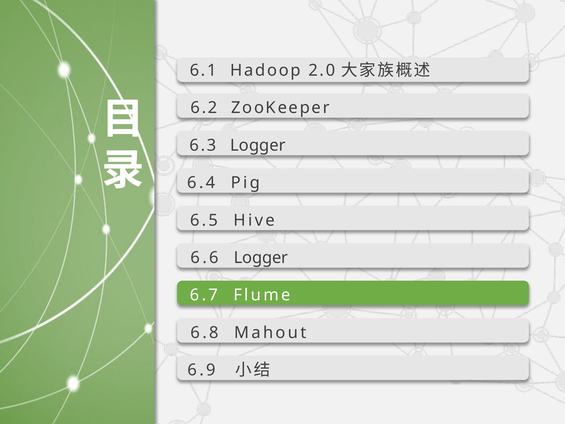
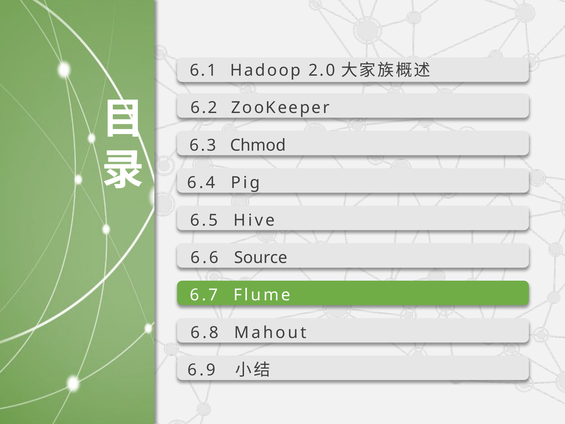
6.3 Logger: Logger -> Chmod (258, 145)
6.6 Logger: Logger -> Source (261, 258)
